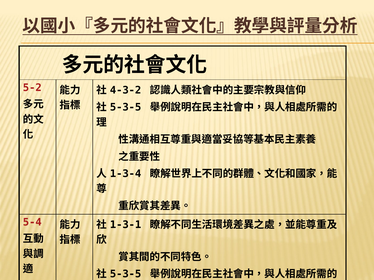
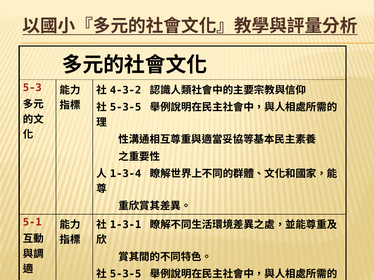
5-2: 5-2 -> 5-3 (32, 88)
5-4: 5-4 -> 5-1 (32, 223)
